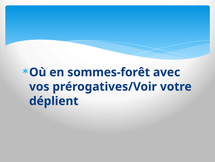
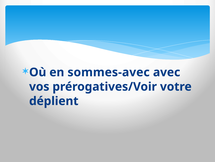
sommes-forêt: sommes-forêt -> sommes-avec (109, 72)
